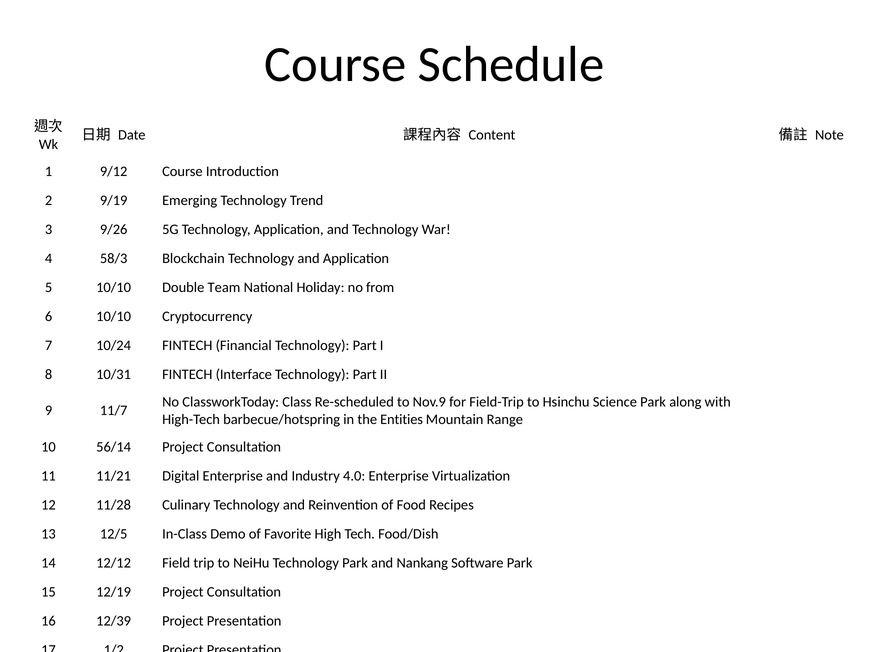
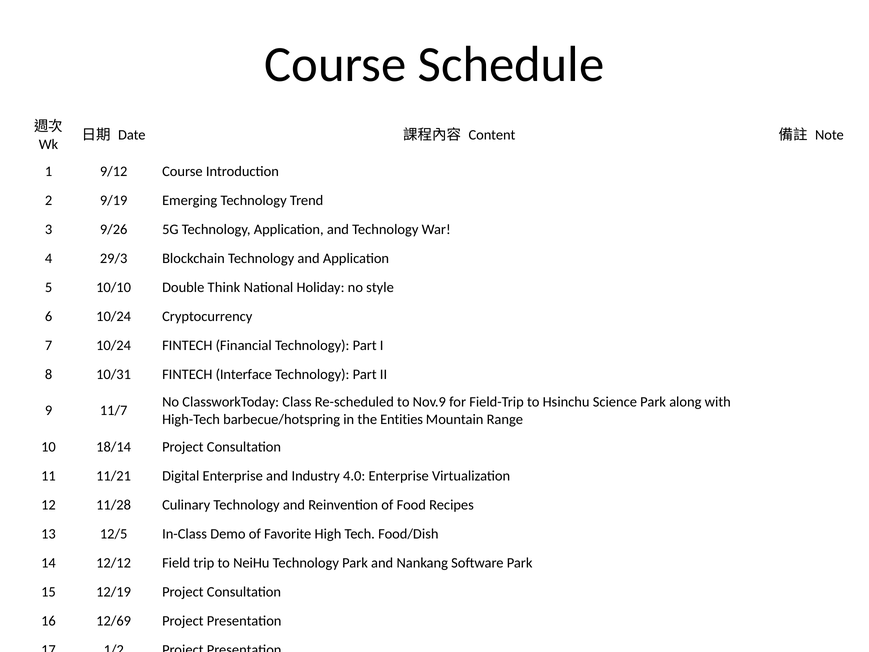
58/3: 58/3 -> 29/3 (114, 258)
Team: Team -> Think (224, 287)
from: from -> style (380, 287)
6 10/10: 10/10 -> 10/24 (114, 316)
56/14: 56/14 -> 18/14 (114, 447)
12/39: 12/39 -> 12/69 (114, 621)
